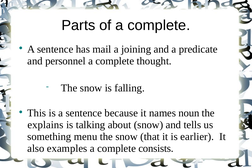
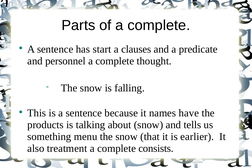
mail: mail -> start (102, 49)
joining: joining -> clauses (136, 49)
noun: noun -> have (189, 113)
explains: explains -> products (45, 125)
examples: examples -> treatment (67, 148)
